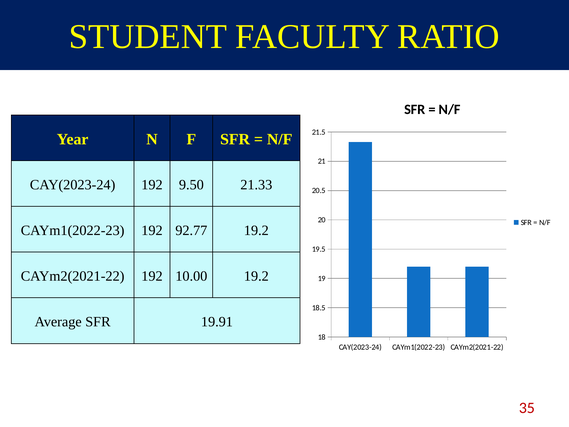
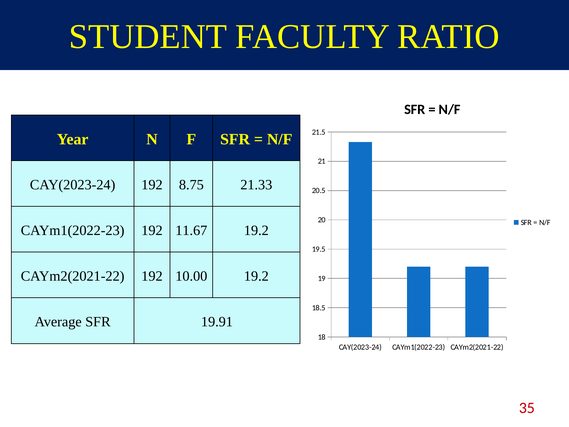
9.50: 9.50 -> 8.75 (191, 185)
92.77: 92.77 -> 11.67 (191, 230)
